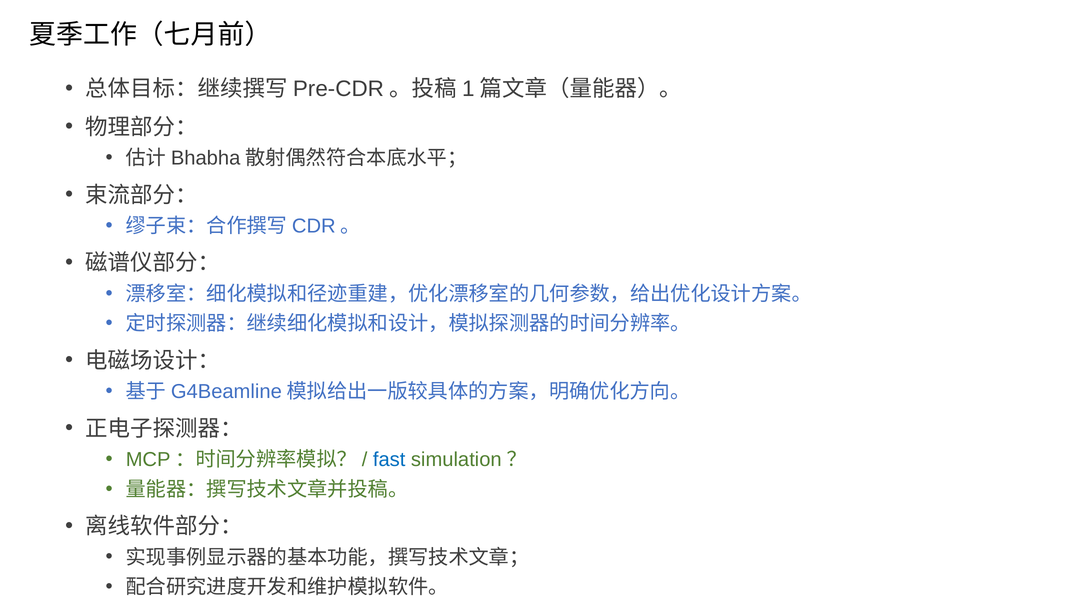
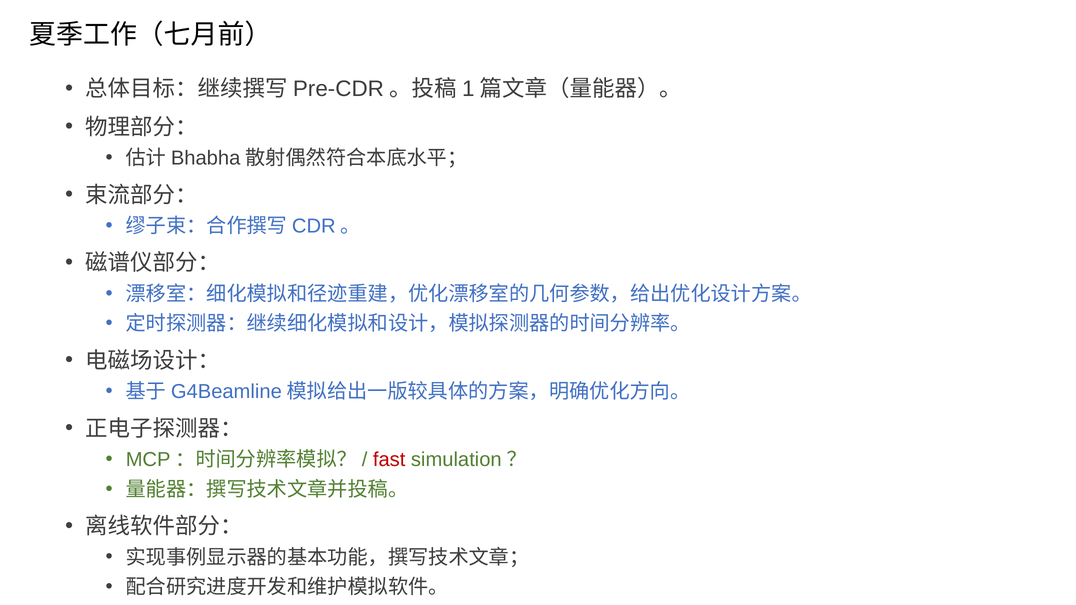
fast colour: blue -> red (389, 460)
